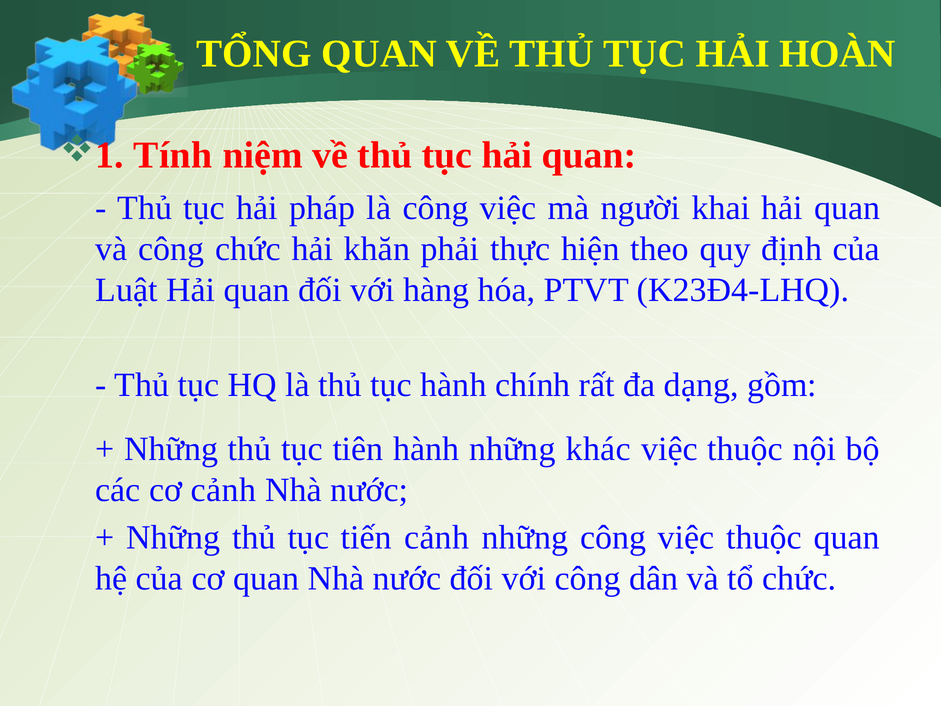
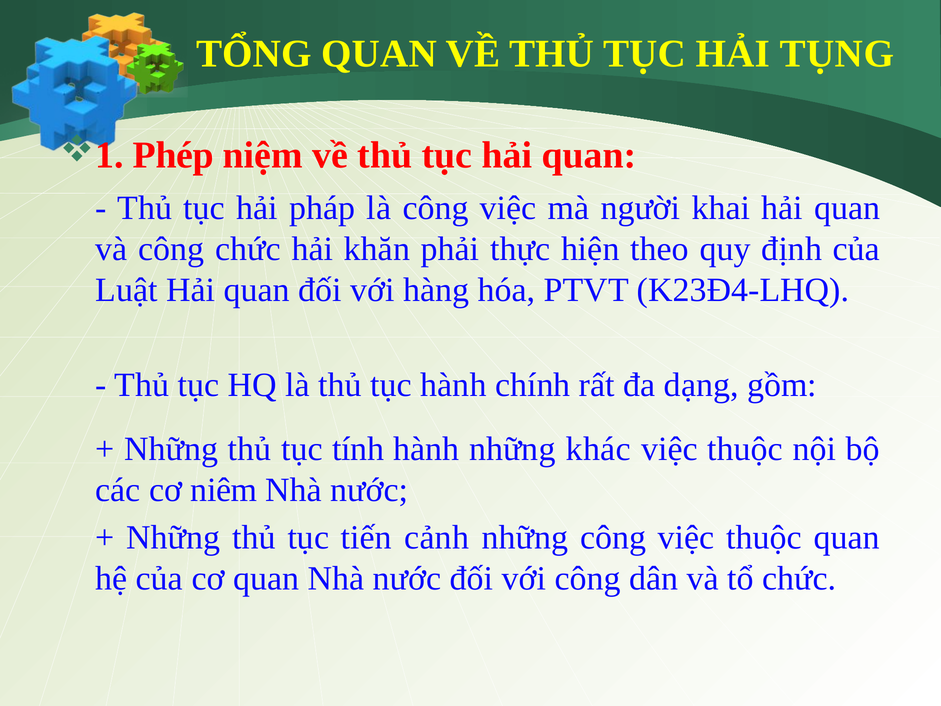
HOÀN: HOÀN -> TỤNG (837, 54)
Tính: Tính -> Phép (173, 155)
tiên: tiên -> tính (358, 449)
cơ cảnh: cảnh -> niêm (224, 490)
